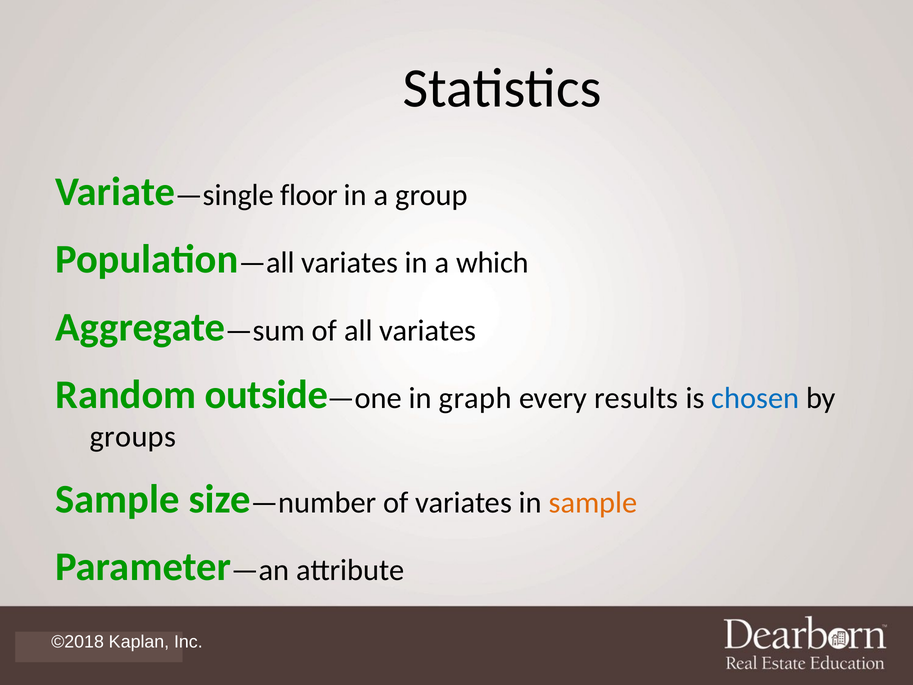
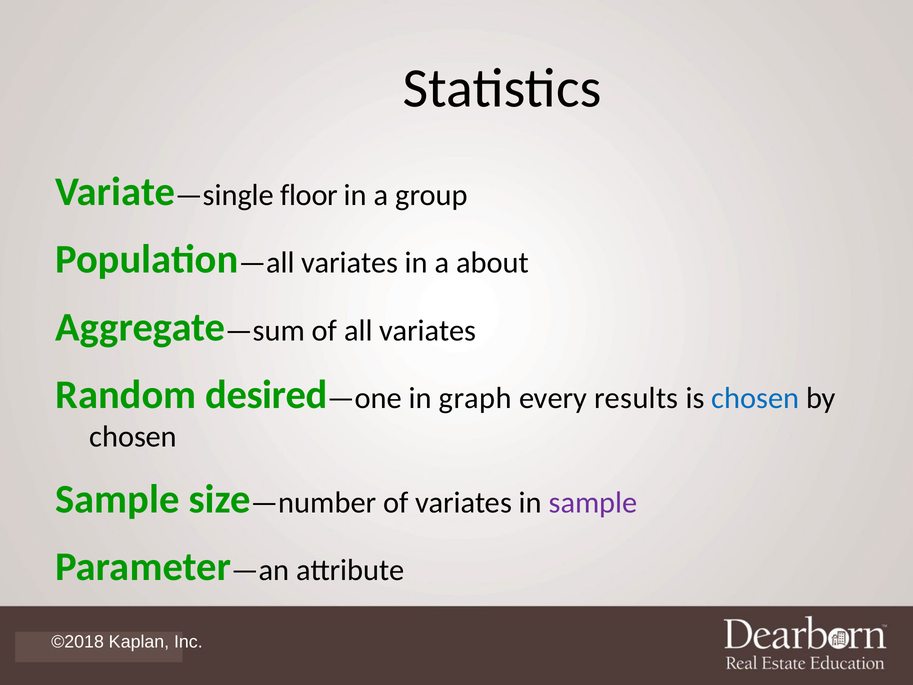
which: which -> about (492, 263)
outside: outside -> desired (266, 395)
groups: groups -> chosen (133, 437)
sample colour: orange -> purple (593, 502)
